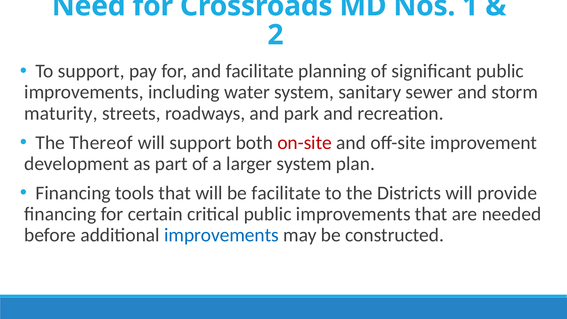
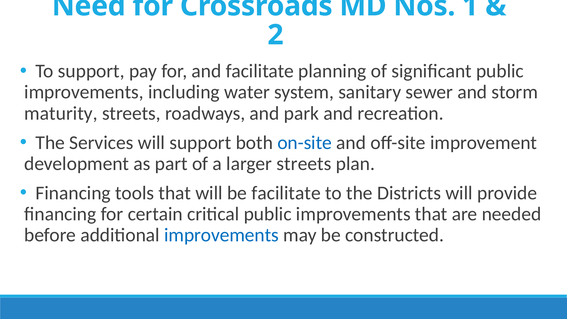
Thereof: Thereof -> Services (101, 143)
on-site colour: red -> blue (305, 143)
larger system: system -> streets (304, 164)
